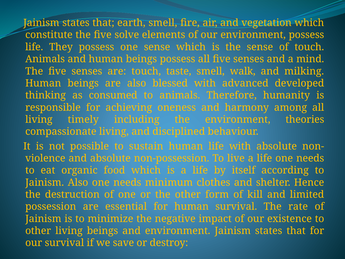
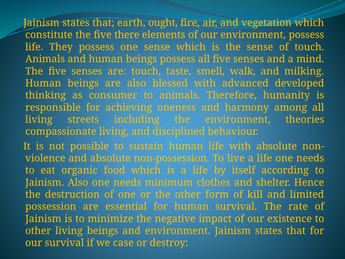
earth smell: smell -> ought (163, 23)
solve: solve -> there (127, 35)
consumed: consumed -> consumer (113, 95)
timely: timely -> streets (83, 119)
save: save -> case (123, 243)
